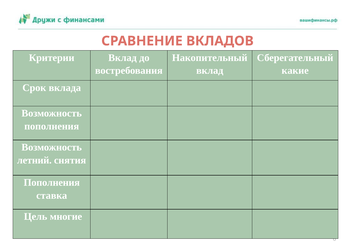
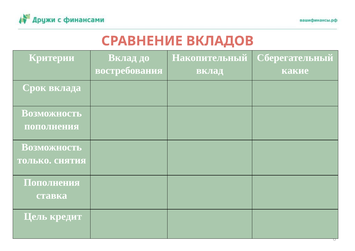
летний: летний -> только (34, 160)
многие: многие -> кредит (66, 217)
